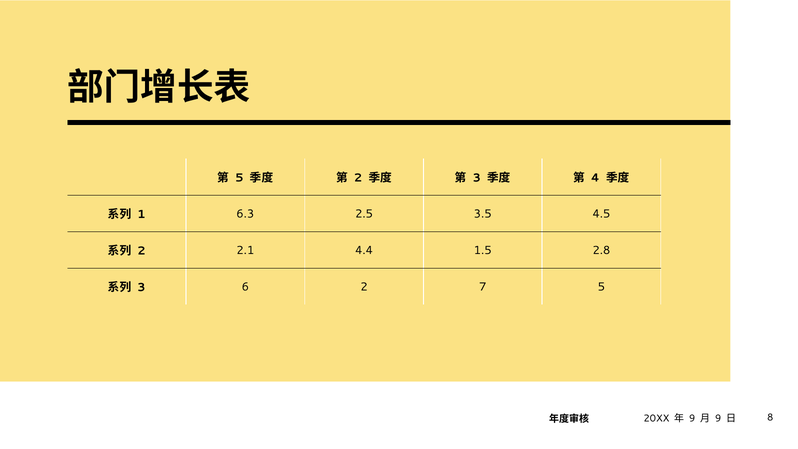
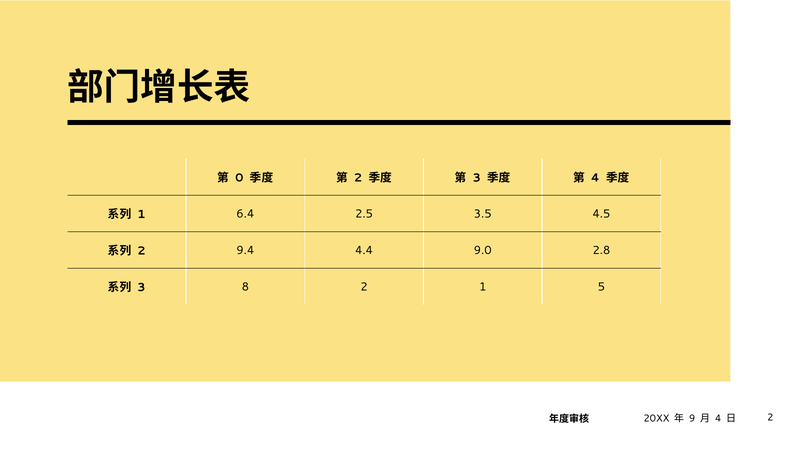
5: 5 -> 0 (239, 178)
6.3: 6.3 -> 6.4 (245, 214)
2.1: 2.1 -> 9.4 (245, 250)
1.5: 1.5 -> 9.0 (483, 250)
6: 6 -> 8 (245, 287)
2 7: 7 -> 1 (483, 287)
9: 9 -> 4 (718, 419)
8: 8 -> 2 (770, 417)
